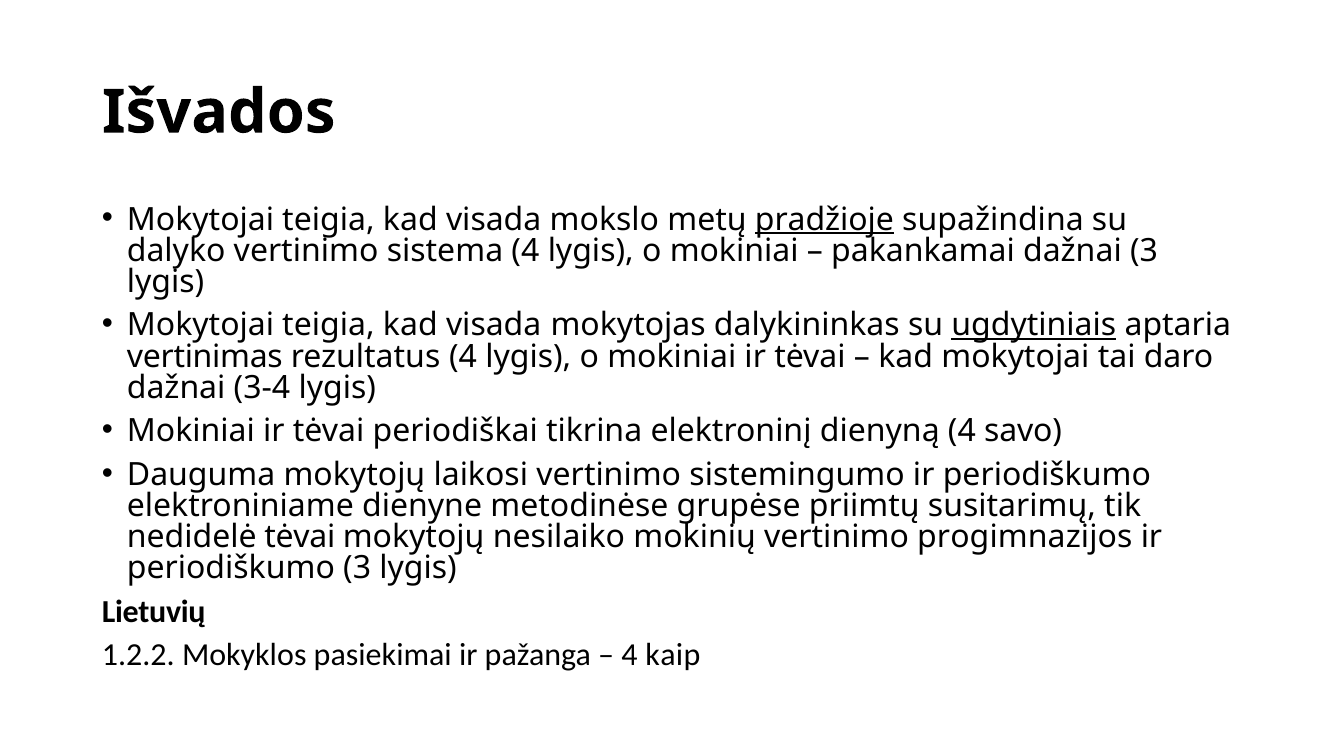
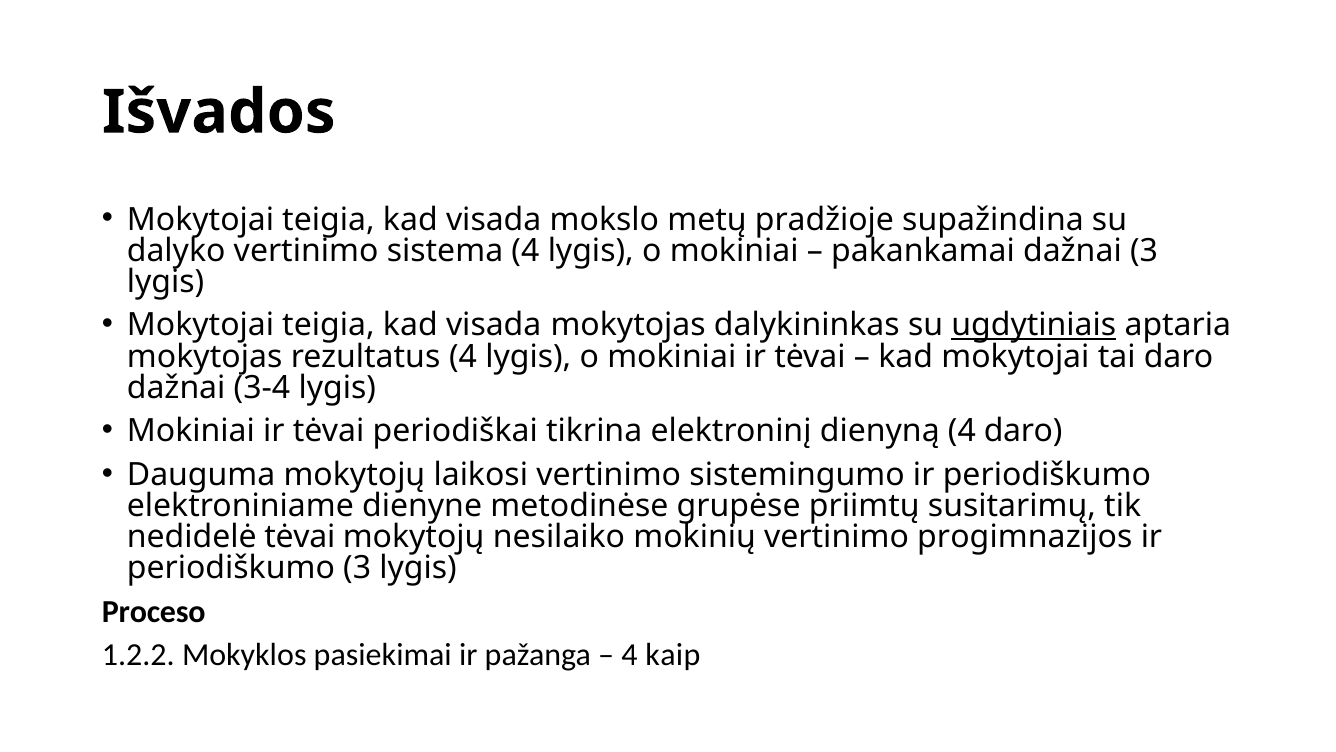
pradžioje underline: present -> none (824, 219)
vertinimas: vertinimas -> mokytojas (205, 356)
4 savo: savo -> daro (1023, 431)
Lietuvių: Lietuvių -> Proceso (154, 611)
